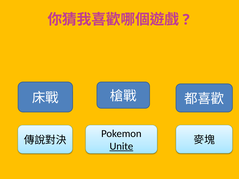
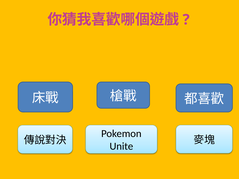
Unite underline: present -> none (121, 147)
